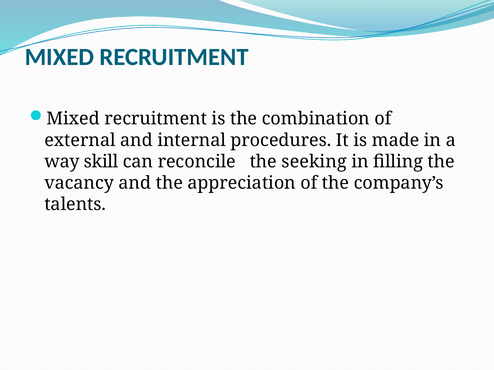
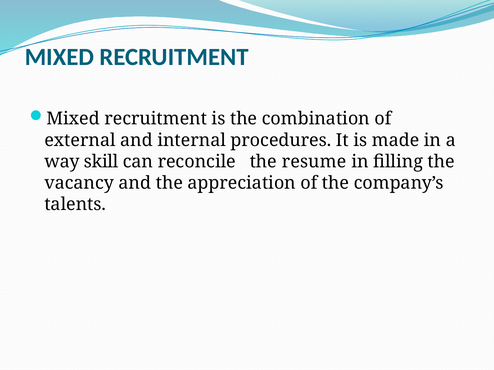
seeking: seeking -> resume (314, 162)
